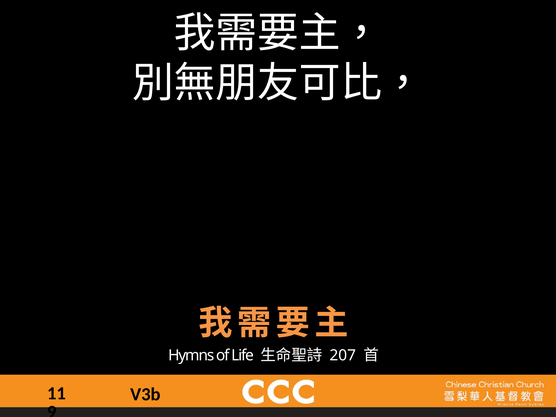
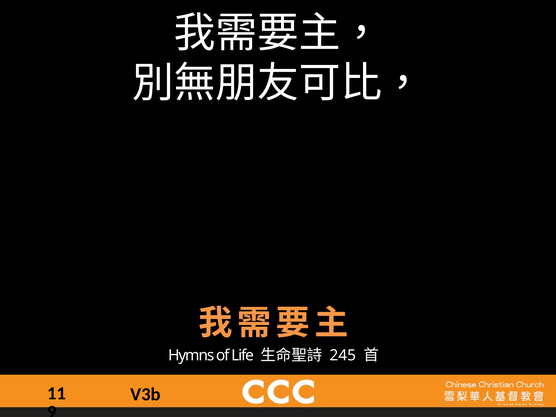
207: 207 -> 245 (343, 355)
